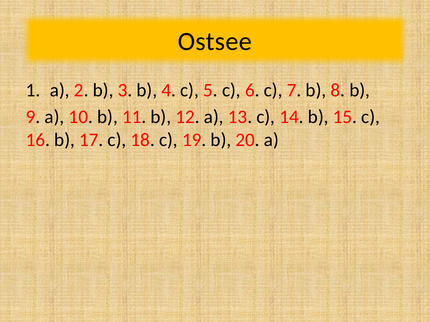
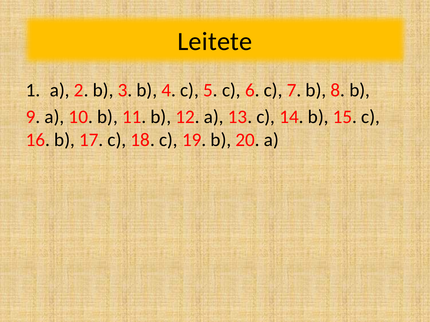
Ostsee: Ostsee -> Leitete (215, 42)
